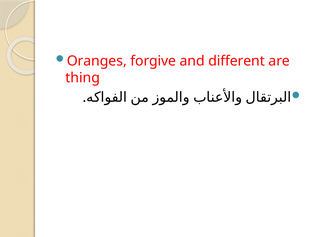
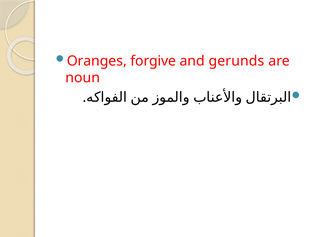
different: different -> gerunds (236, 61)
thing: thing -> noun (83, 78)
